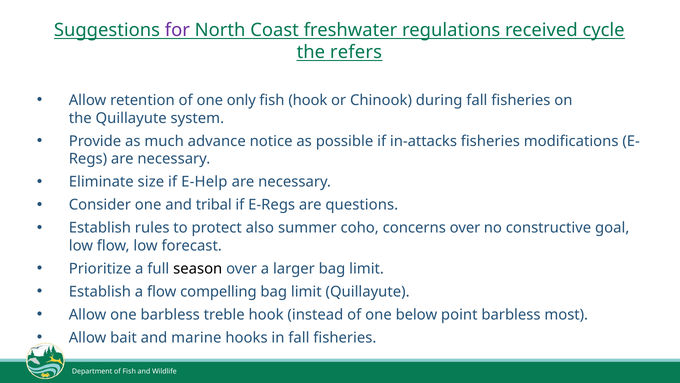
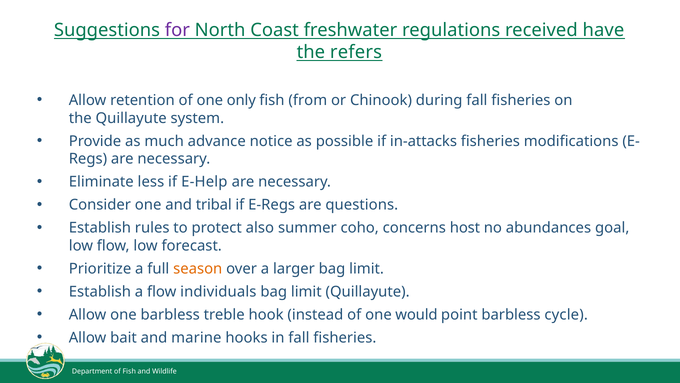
cycle: cycle -> have (603, 30)
fish hook: hook -> from (308, 100)
size: size -> less (151, 182)
concerns over: over -> host (465, 228)
constructive: constructive -> abundances (548, 228)
season colour: black -> orange (198, 268)
compelling: compelling -> individuals (218, 291)
below: below -> would (416, 314)
most: most -> cycle (566, 314)
